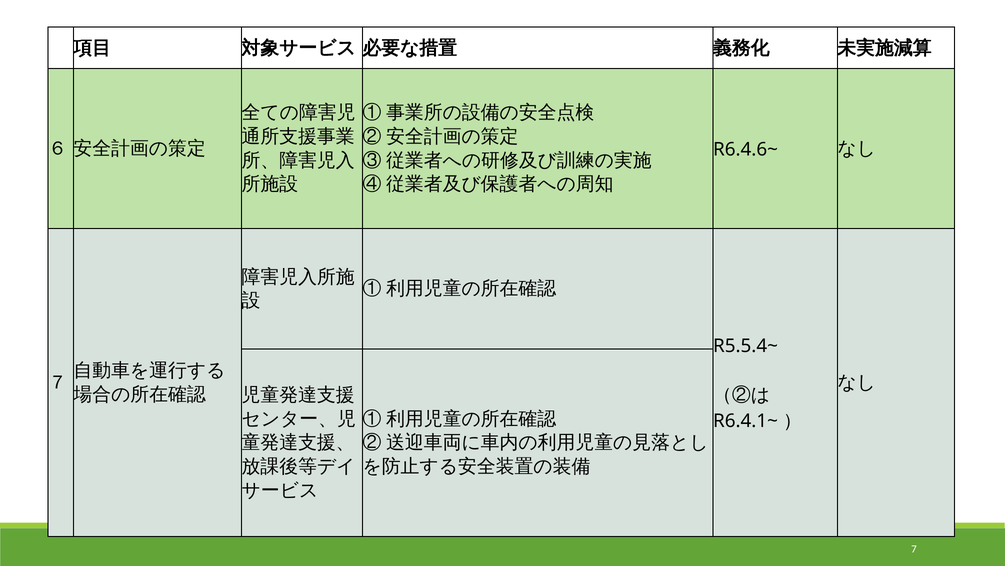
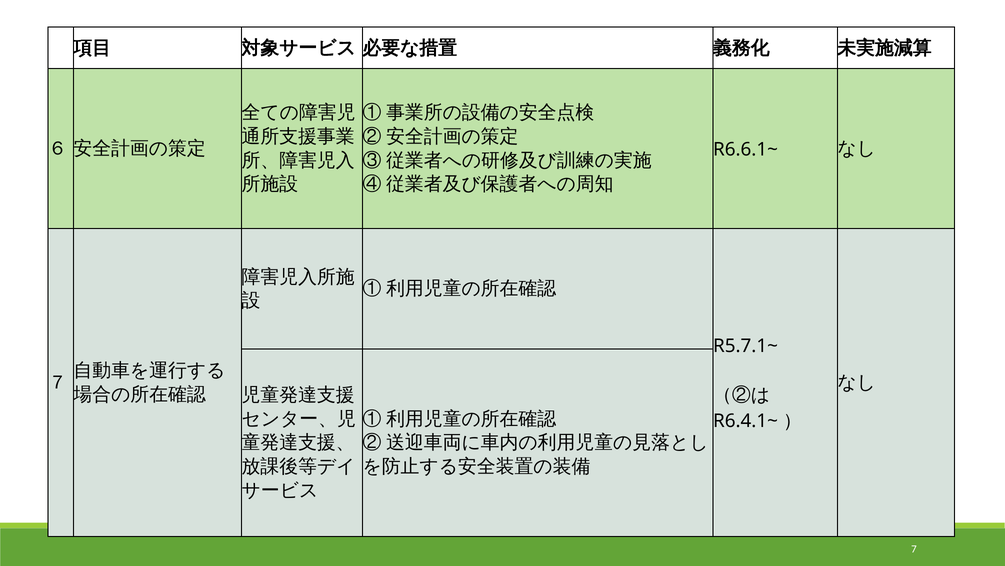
R6.4.6~: R6.4.6~ -> R6.6.1~ (746, 149)
R5.5.4~: R5.5.4~ -> R5.7.1~ (746, 345)
